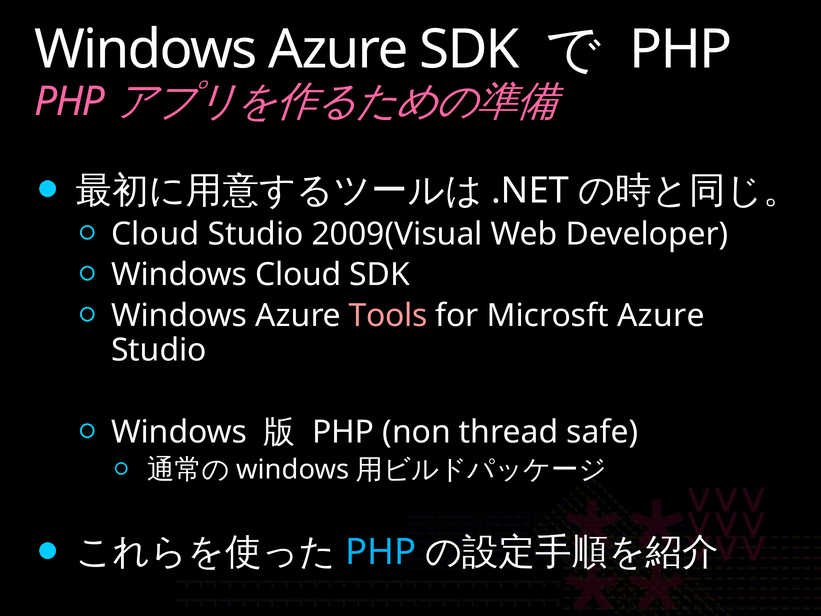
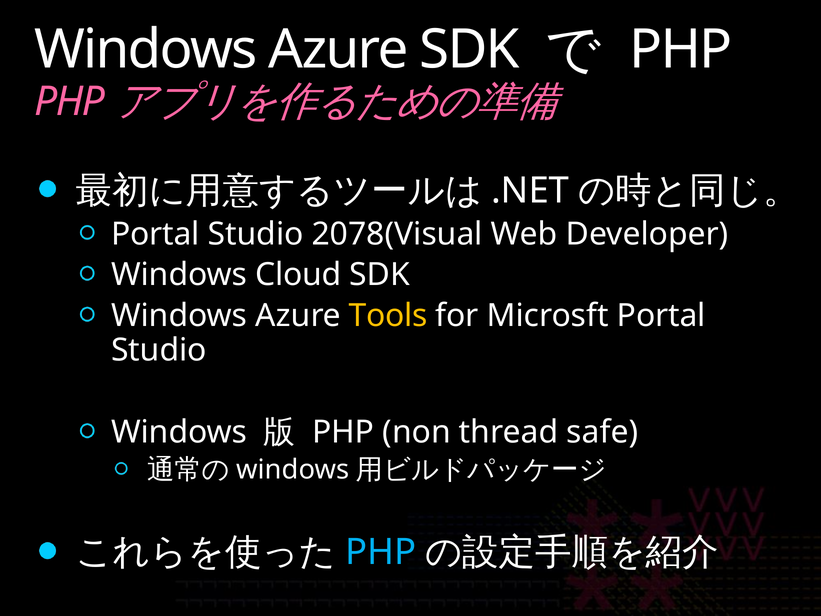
Cloud: Cloud -> Portal (155, 234)
2009(Visual: 2009(Visual -> 2078(Visual (397, 234)
Tools colour: pink -> yellow (388, 316)
Microsft Azure: Azure -> Portal (661, 316)
